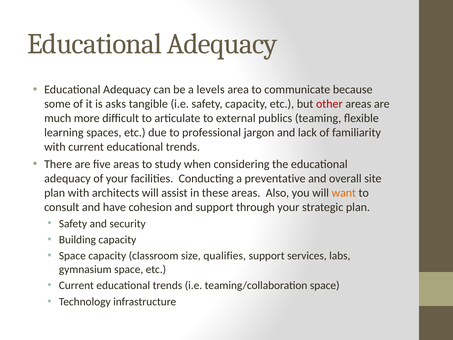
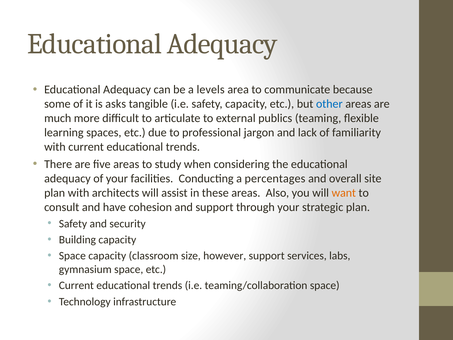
other colour: red -> blue (329, 104)
preventative: preventative -> percentages (275, 178)
qualifies: qualifies -> however (225, 256)
